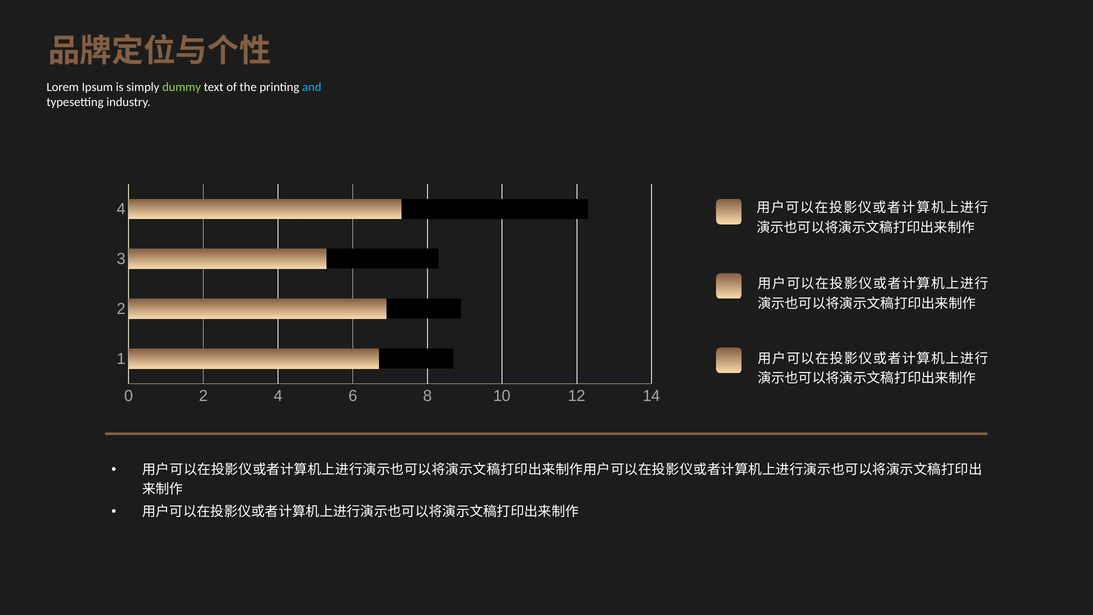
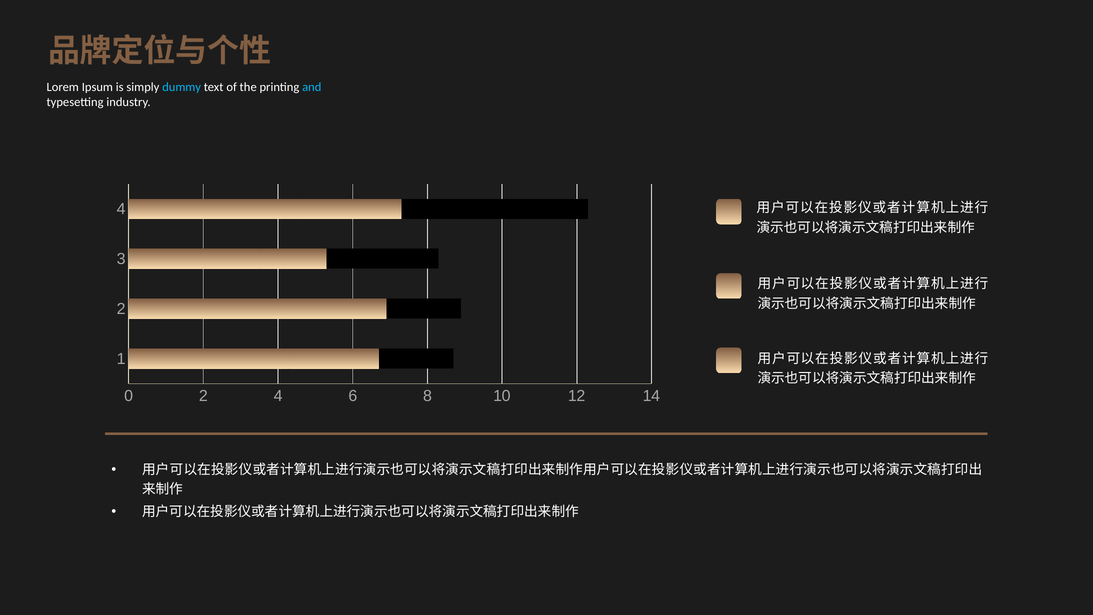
dummy colour: light green -> light blue (182, 87)
